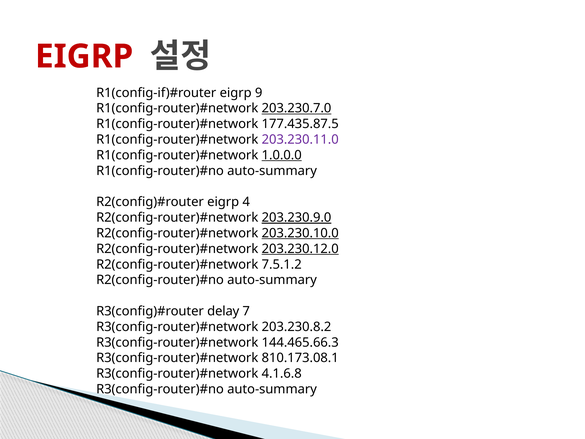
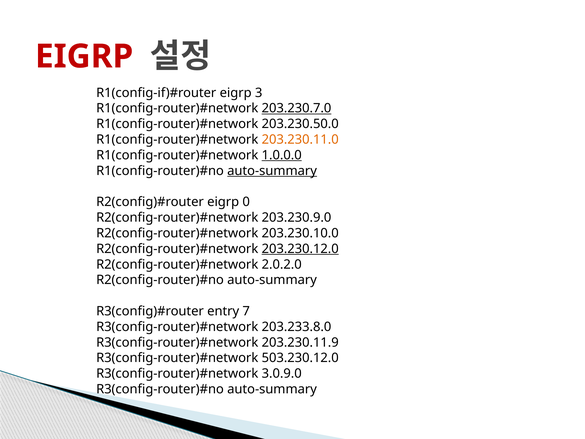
9: 9 -> 3 (259, 93)
177.435.87.5: 177.435.87.5 -> 203.230.50.0 (300, 124)
203.230.11.0 colour: purple -> orange (300, 139)
auto-summary underline: none -> present (272, 171)
4: 4 -> 0 (246, 202)
203.230.9.0 underline: present -> none (296, 217)
203.230.10.0 underline: present -> none (300, 233)
7.5.1.2: 7.5.1.2 -> 2.0.2.0 (282, 264)
delay: delay -> entry (223, 311)
203.230.8.2: 203.230.8.2 -> 203.233.8.0 (296, 327)
144.465.66.3: 144.465.66.3 -> 203.230.11.9 (300, 342)
810.173.08.1: 810.173.08.1 -> 503.230.12.0 (300, 358)
4.1.6.8: 4.1.6.8 -> 3.0.9.0 (282, 373)
